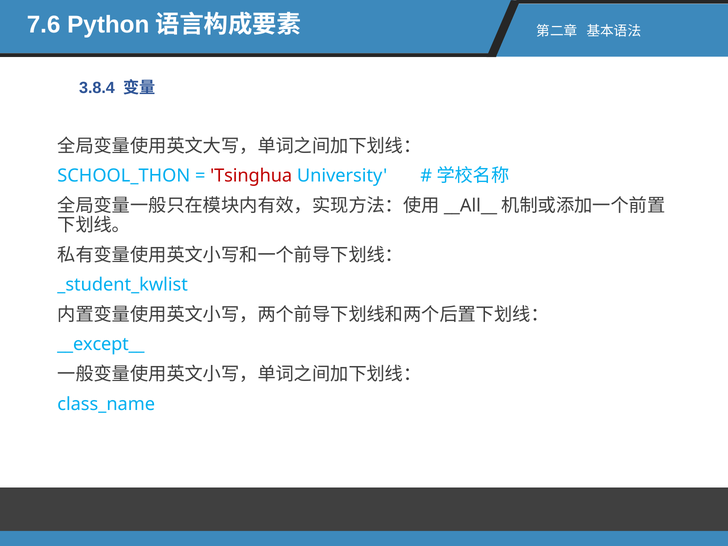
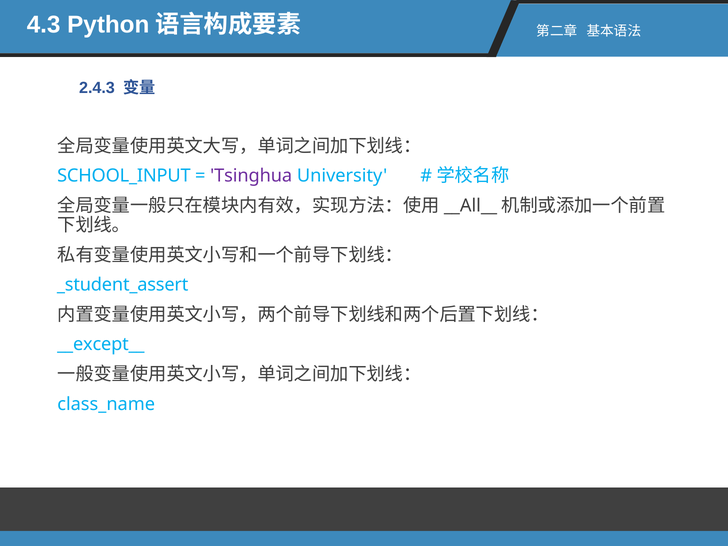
7.6: 7.6 -> 4.3 (44, 25)
3.8.4: 3.8.4 -> 2.4.3 (97, 88)
SCHOOL_THON: SCHOOL_THON -> SCHOOL_INPUT (124, 176)
Tsinghua colour: red -> purple (251, 176)
_student_kwlist: _student_kwlist -> _student_assert (123, 285)
